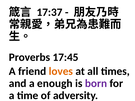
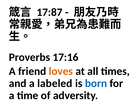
17:37: 17:37 -> 17:87 (50, 12)
17:45: 17:45 -> 17:16 (66, 57)
enough: enough -> labeled (55, 84)
born colour: purple -> blue (96, 84)
